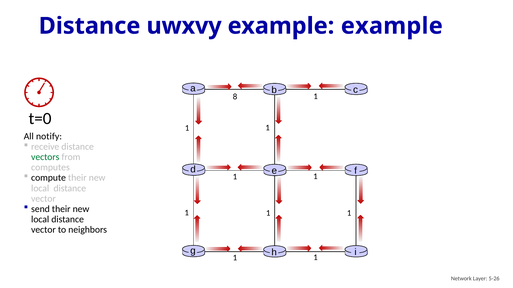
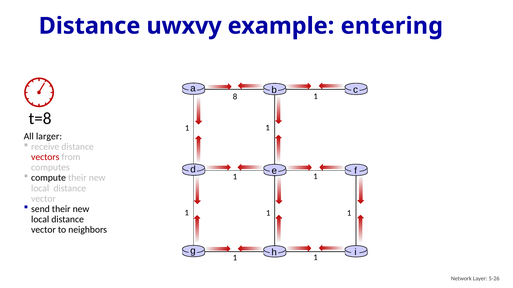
example example: example -> entering (392, 26)
t=0: t=0 -> t=8 (40, 119)
notify: notify -> larger (49, 137)
vectors colour: green -> red (45, 157)
